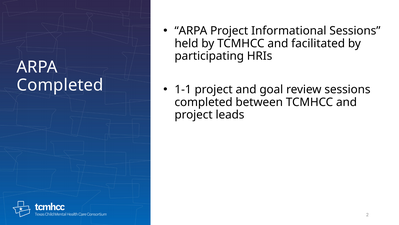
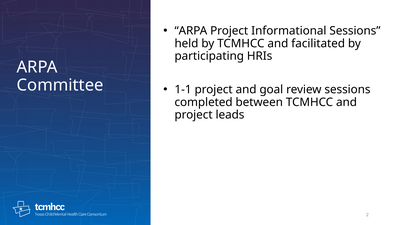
Completed: Completed -> Committee (60, 85)
